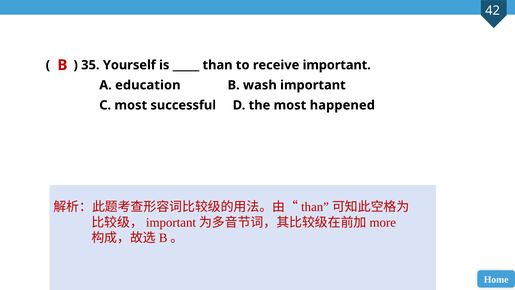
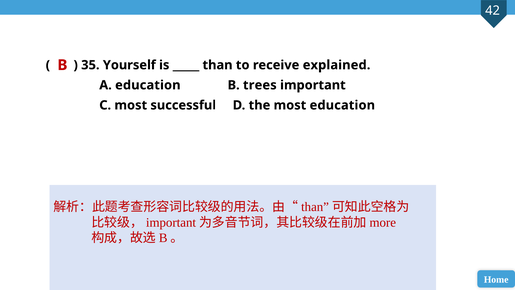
receive important: important -> explained (337, 65)
wash: wash -> trees (260, 85)
most happened: happened -> education (342, 105)
